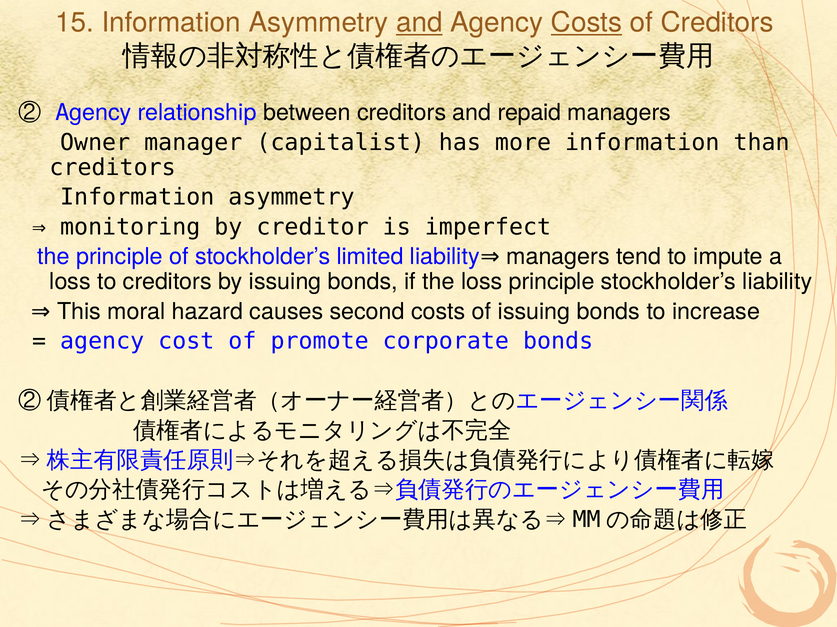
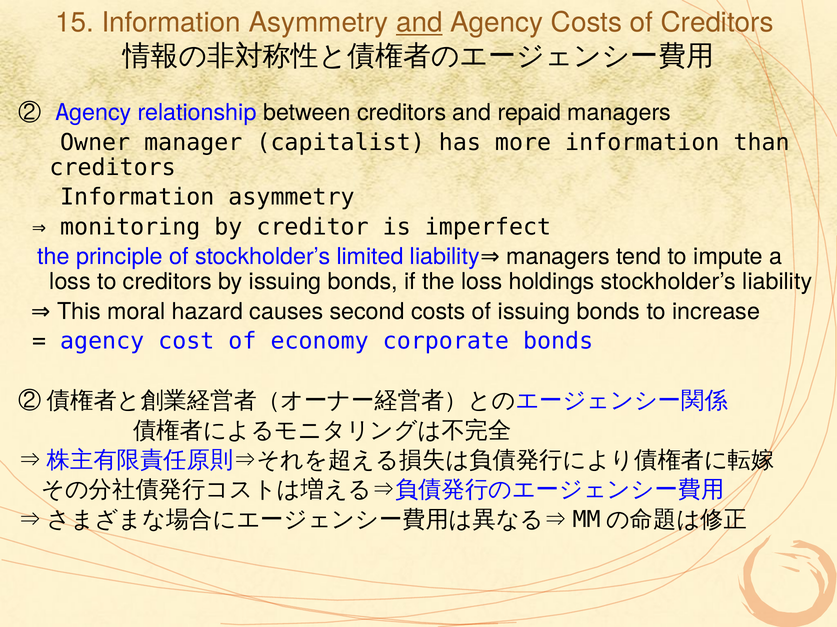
Costs underline: present -> none (587, 23)
loss principle: principle -> holdings (552, 282)
promote: promote -> economy (320, 342)
